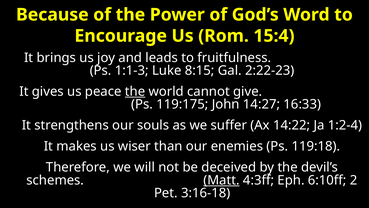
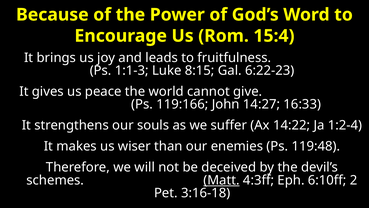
2:22-23: 2:22-23 -> 6:22-23 (270, 70)
the underline: present -> none (135, 91)
119:175: 119:175 -> 119:166 (182, 104)
119:18: 119:18 -> 119:48 (316, 146)
